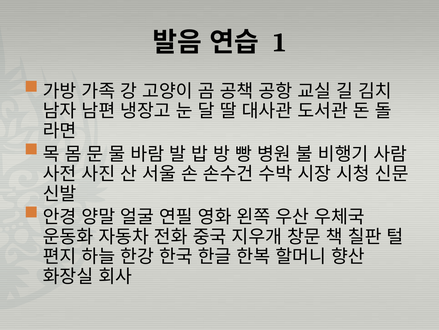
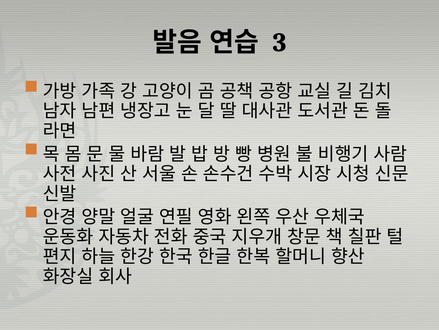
1: 1 -> 3 (280, 42)
